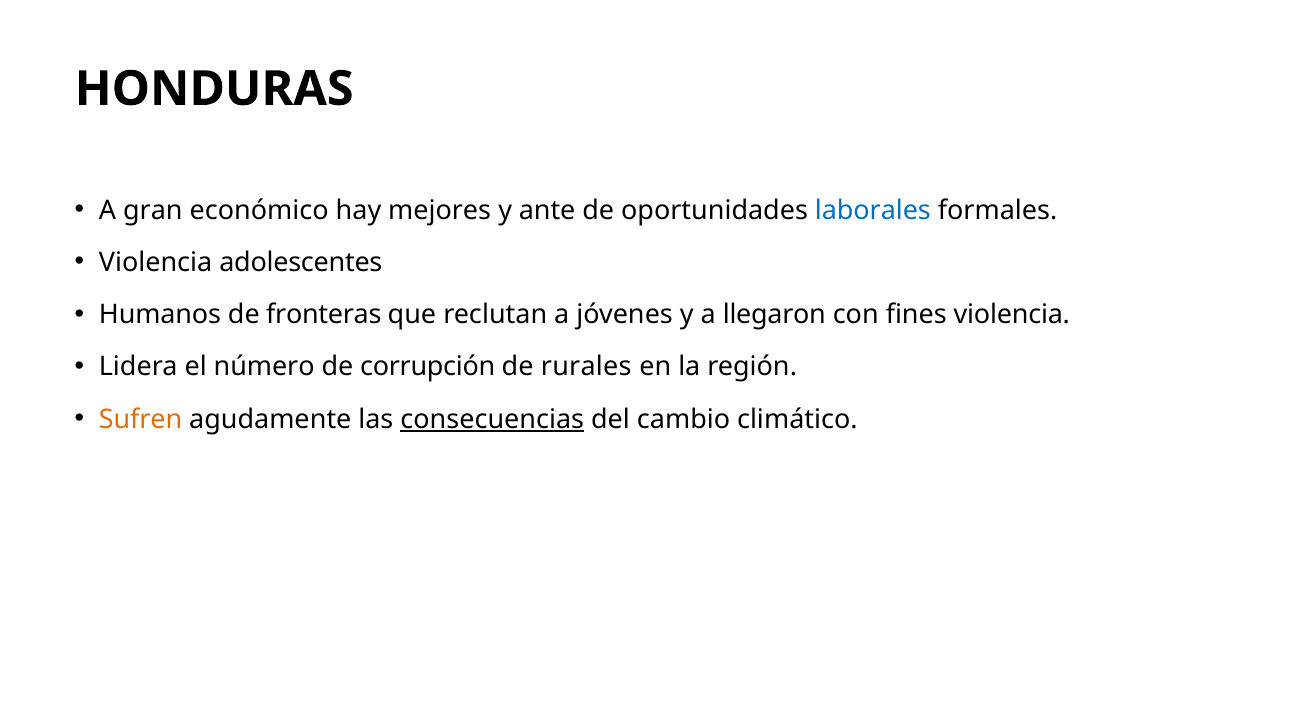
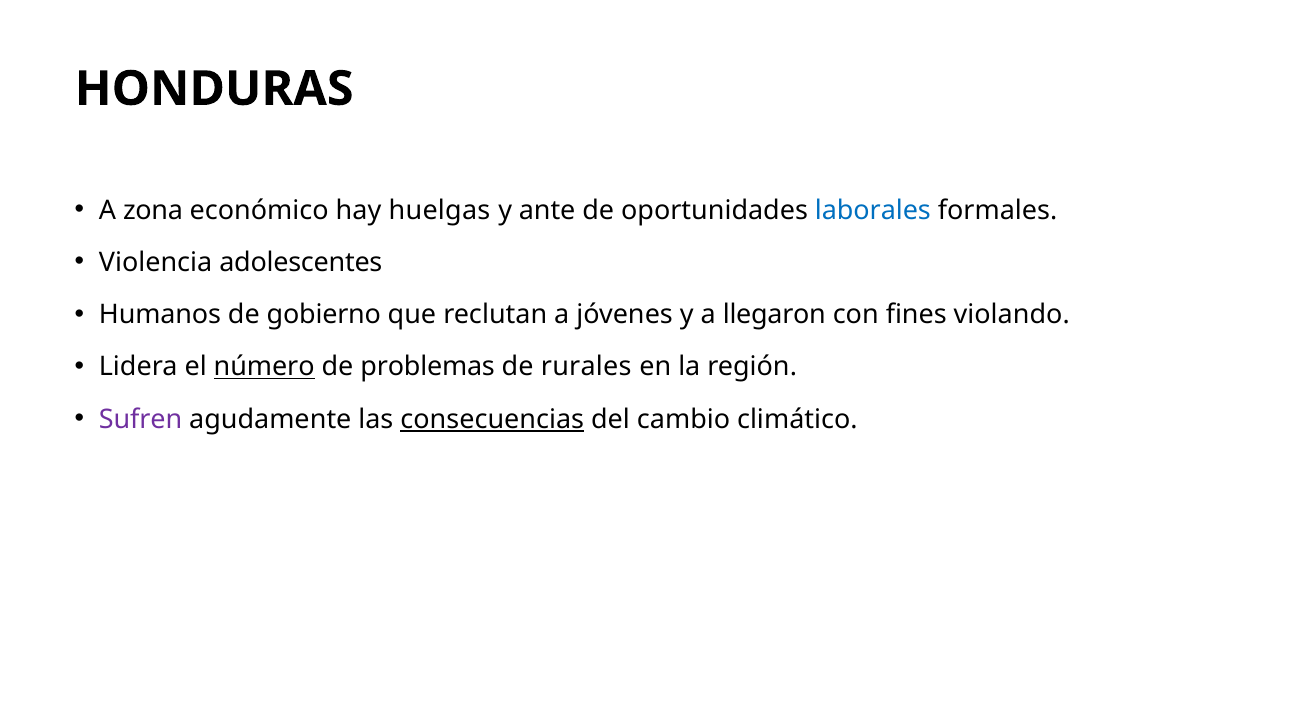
gran: gran -> zona (153, 210)
mejores: mejores -> huelgas (440, 210)
fronteras: fronteras -> gobierno (324, 315)
fines violencia: violencia -> violando (1012, 315)
número underline: none -> present (264, 367)
corrupción: corrupción -> problemas (428, 367)
Sufren colour: orange -> purple (141, 419)
